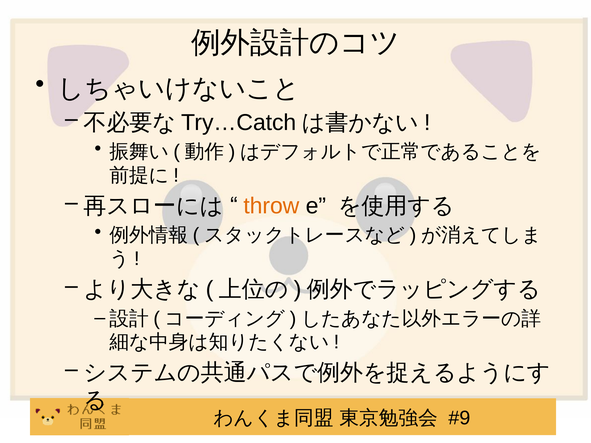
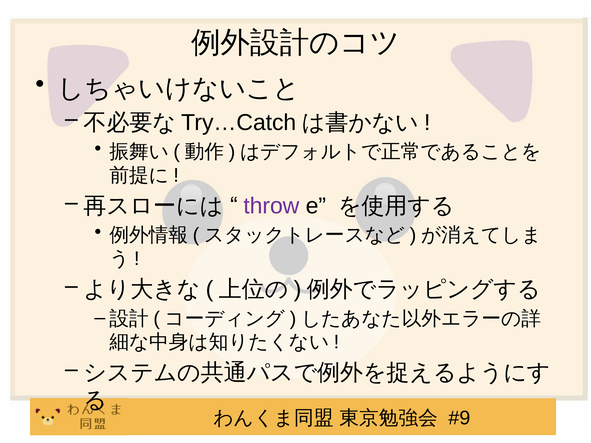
throw colour: orange -> purple (271, 206)
